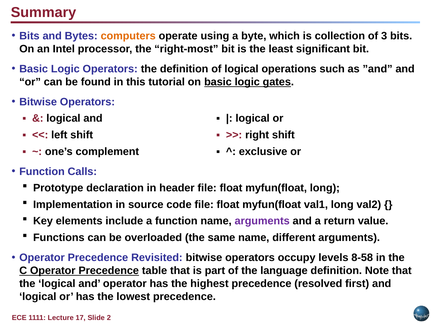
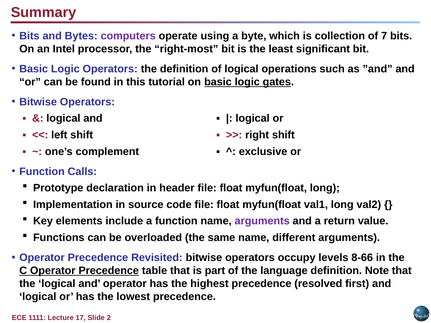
computers colour: orange -> purple (128, 36)
3: 3 -> 7 (384, 36)
8-58: 8-58 -> 8-66 (362, 258)
